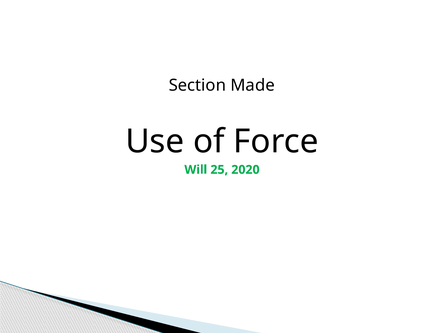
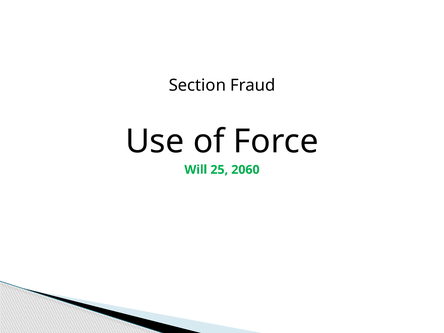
Made: Made -> Fraud (253, 85)
2020: 2020 -> 2060 (245, 170)
